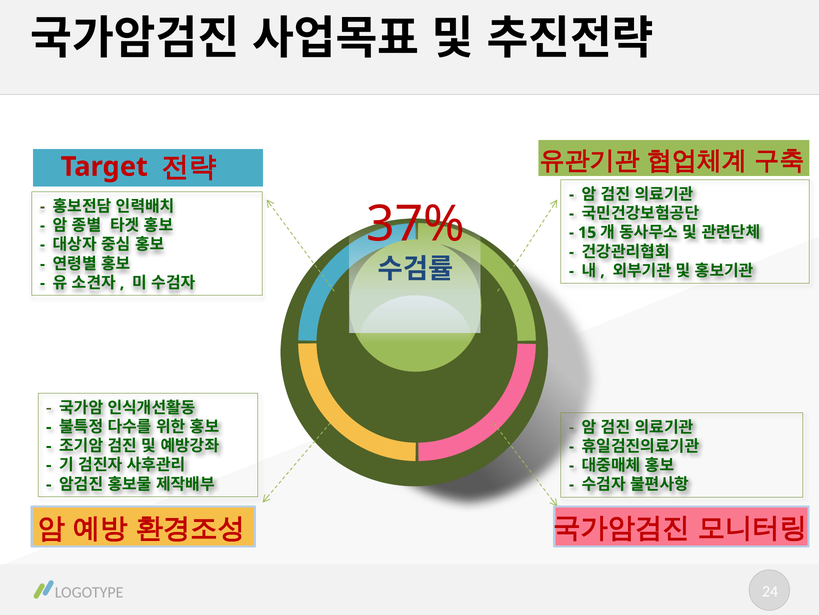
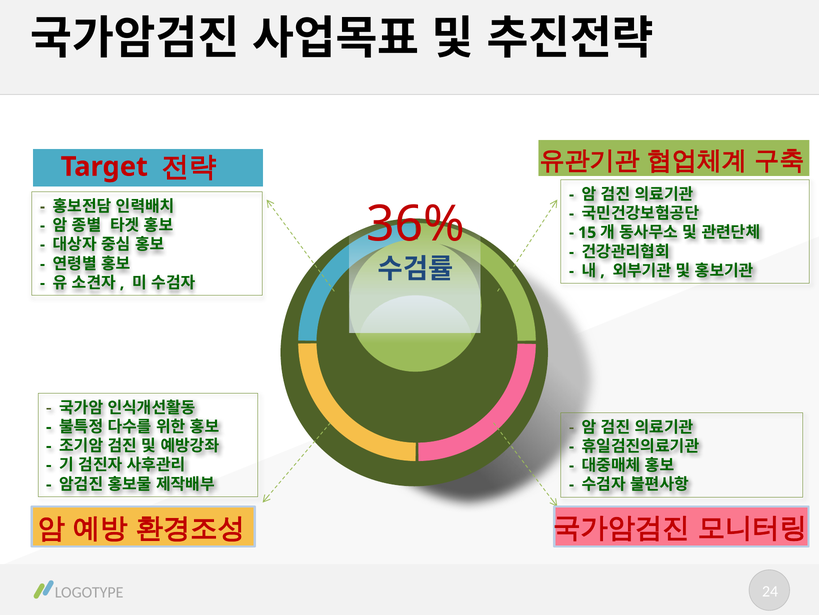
37%: 37% -> 36% (416, 224)
